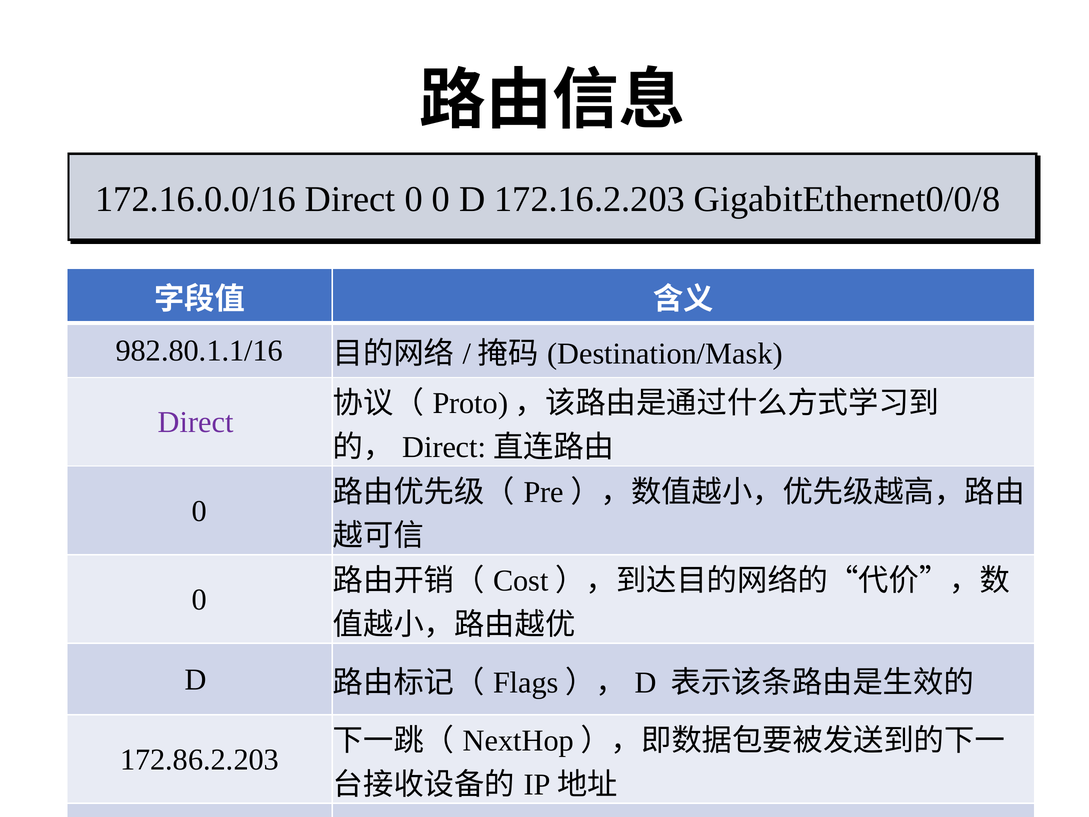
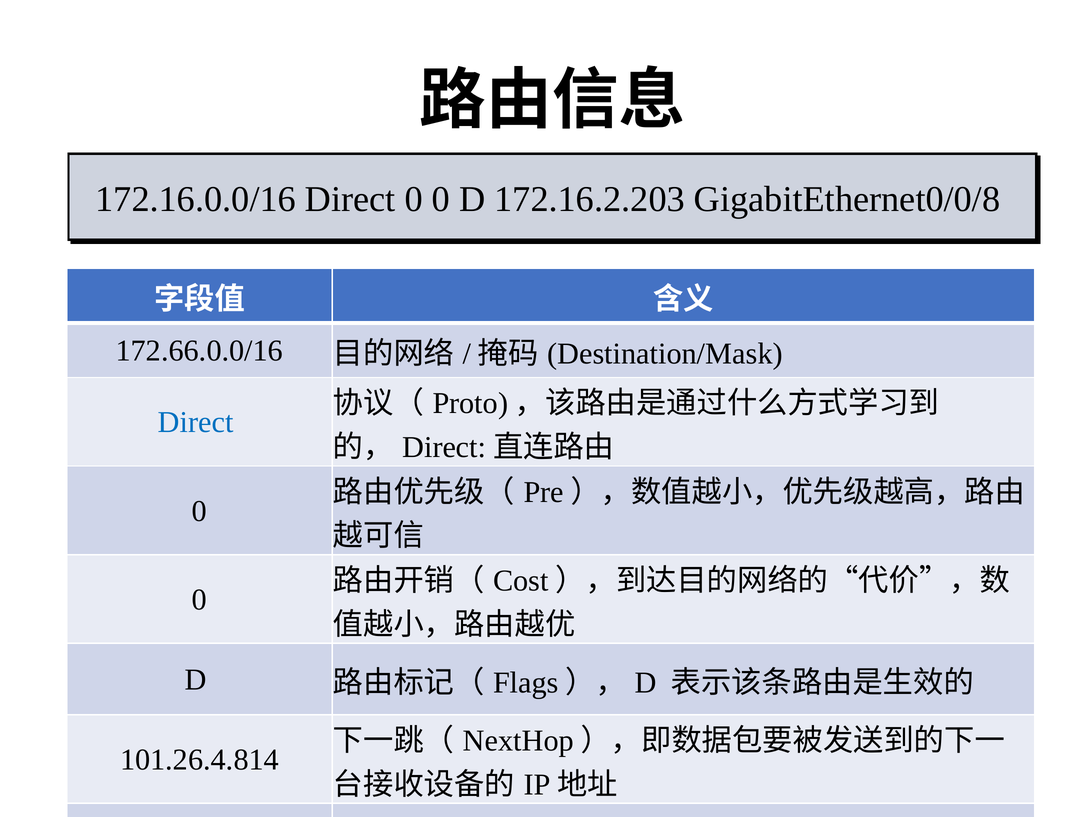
982.80.1.1/16: 982.80.1.1/16 -> 172.66.0.0/16 (199, 351)
Direct colour: purple -> blue (196, 422)
172.86.2.203: 172.86.2.203 -> 101.26.4.814 (199, 759)
